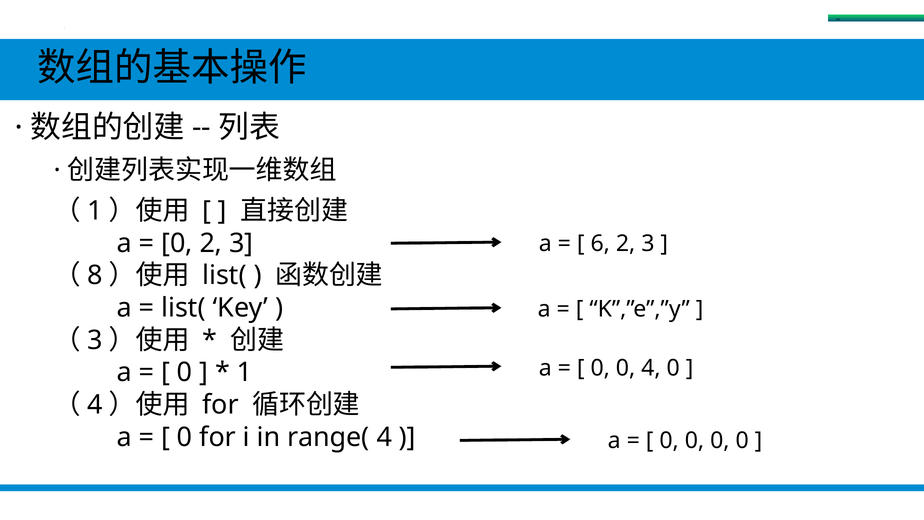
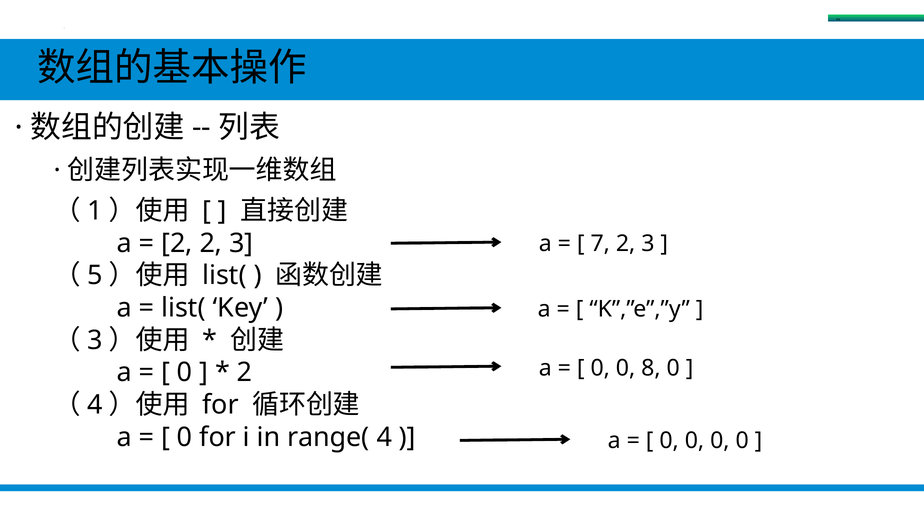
0: 0 -> 2 (177, 243)
6: 6 -> 7 (600, 243)
8: 8 -> 5 (95, 275)
0 4: 4 -> 8 (651, 368)
1: 1 -> 2 (245, 372)
